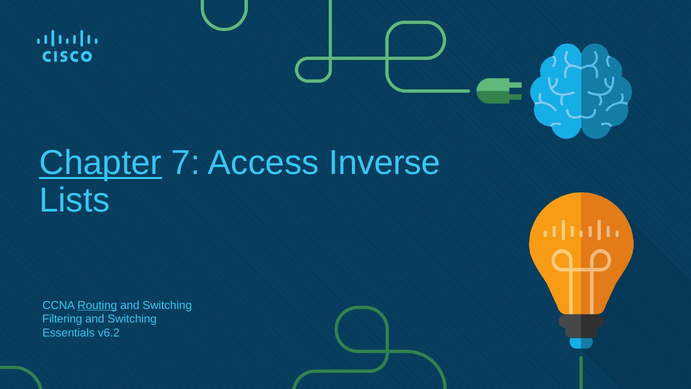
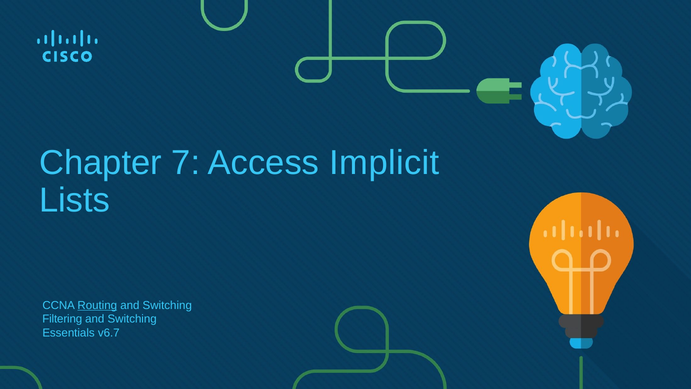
Chapter underline: present -> none (100, 163)
Inverse: Inverse -> Implicit (384, 163)
v6.2: v6.2 -> v6.7 (109, 333)
